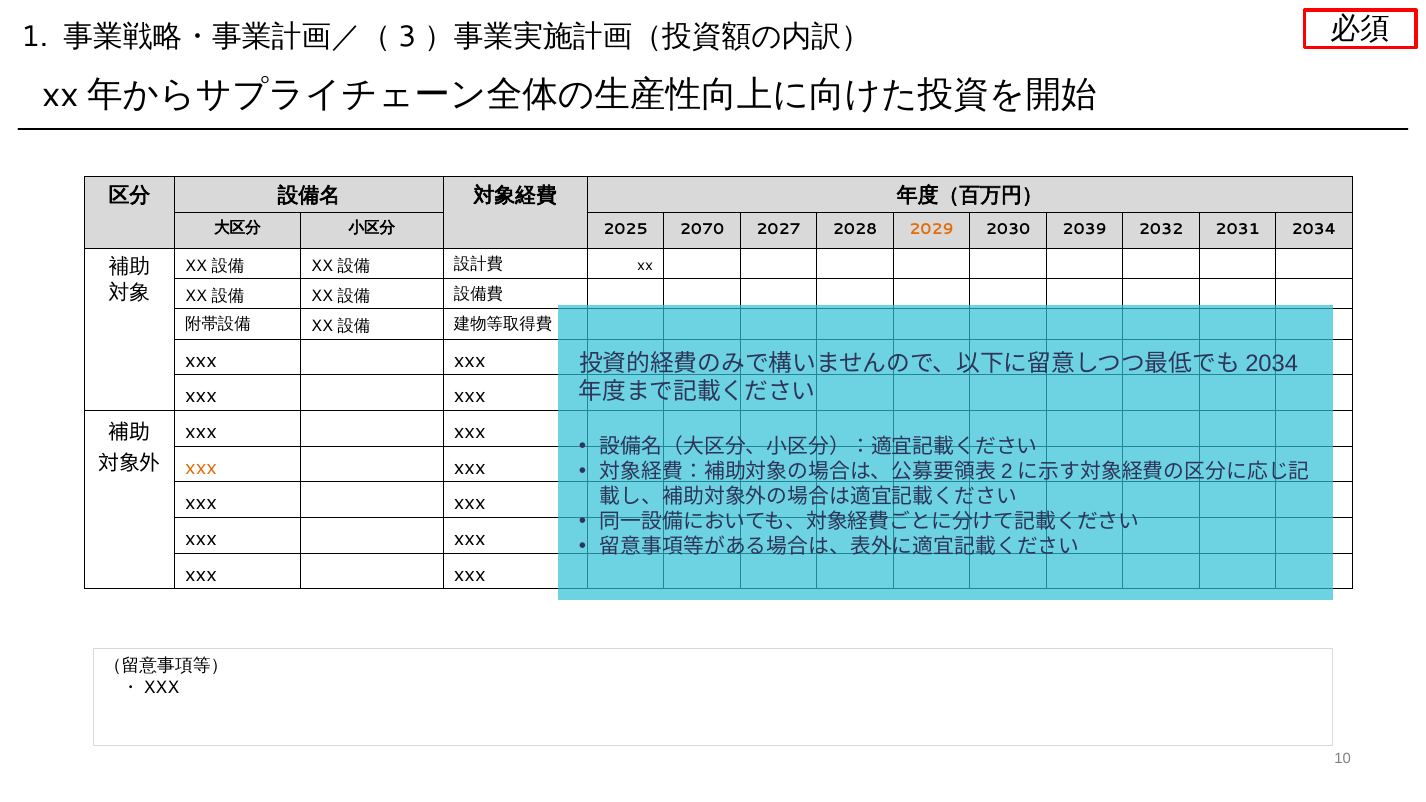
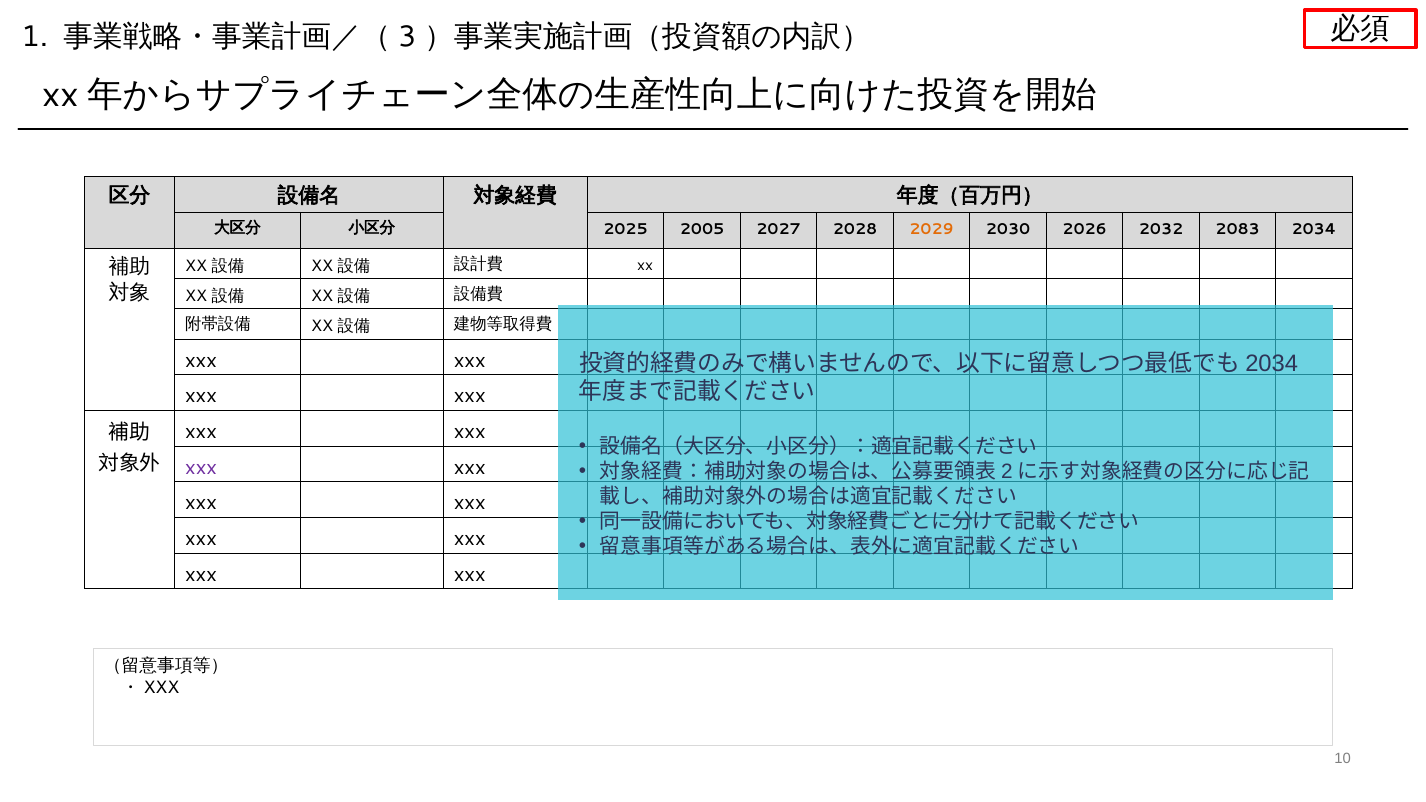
2070: 2070 -> 2005 (702, 229)
2039: 2039 -> 2026 (1085, 229)
2031: 2031 -> 2083 (1238, 229)
xxx colour: orange -> purple (201, 467)
